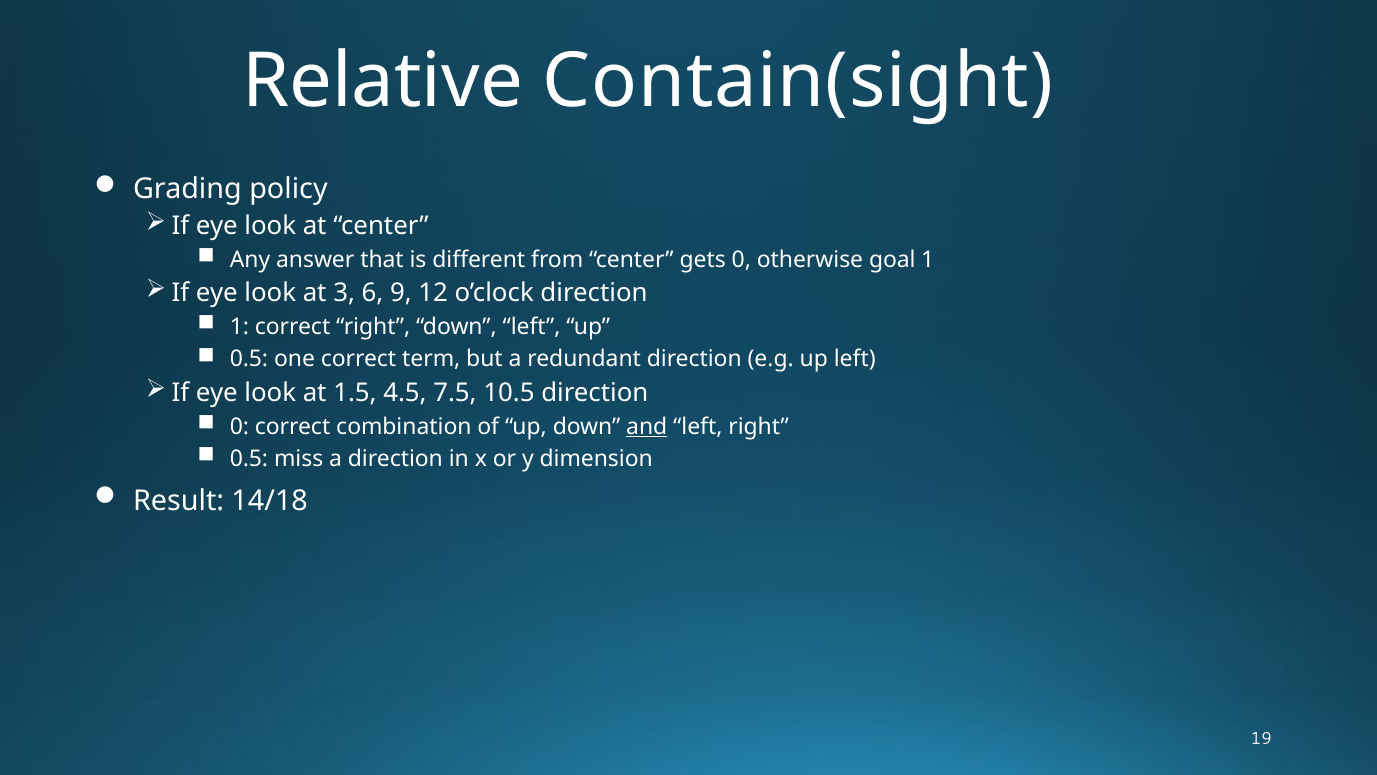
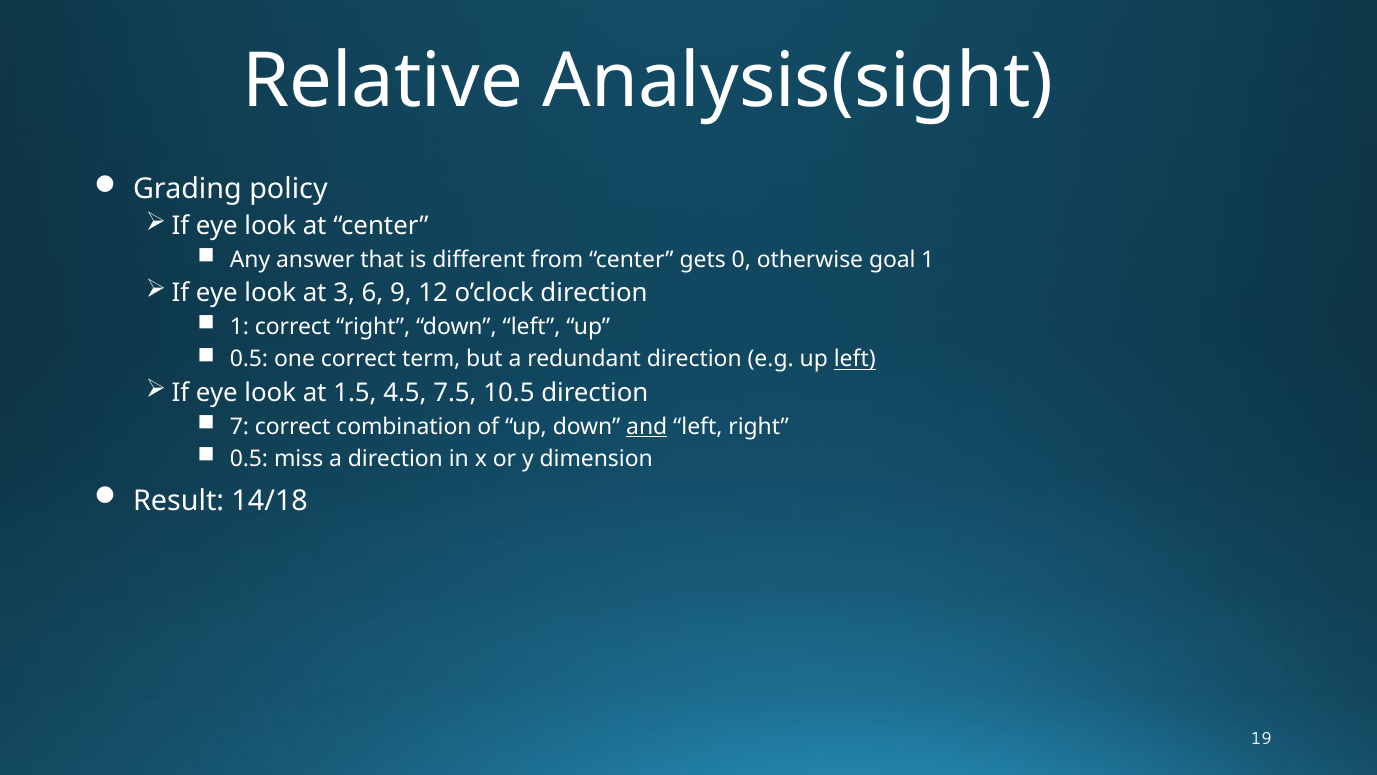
Contain(sight: Contain(sight -> Analysis(sight (798, 81)
left underline: none -> present (855, 359)
0: 0 -> 7 (239, 426)
